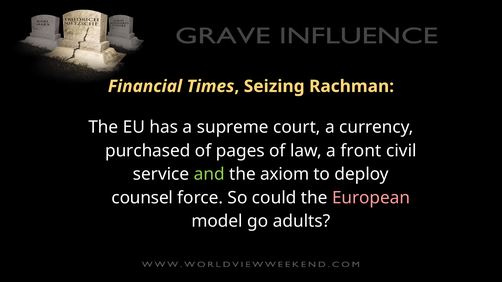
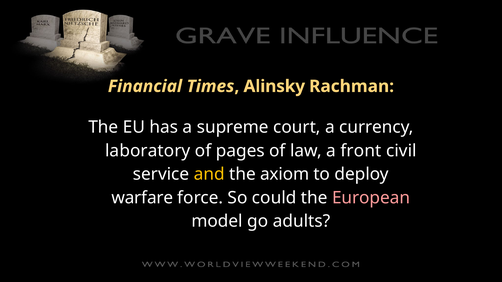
Seizing: Seizing -> Alinsky (274, 86)
purchased: purchased -> laboratory (148, 151)
and colour: light green -> yellow (209, 174)
counsel: counsel -> warfare (142, 198)
